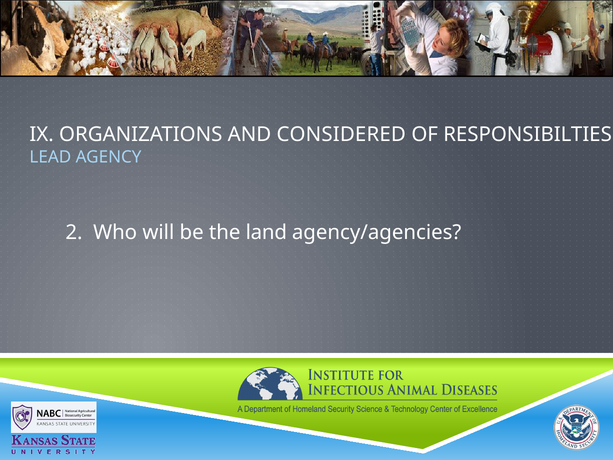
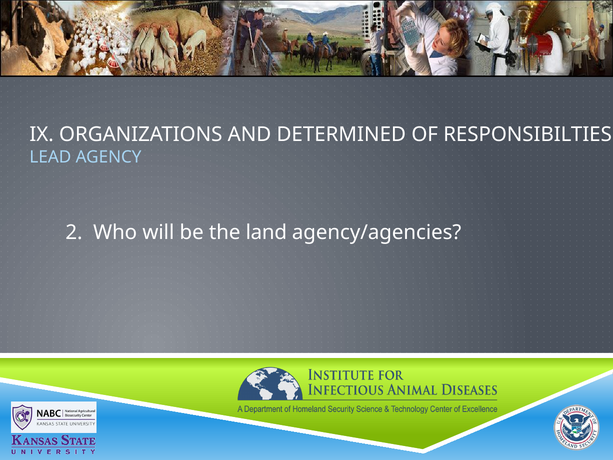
CONSIDERED: CONSIDERED -> DETERMINED (341, 135)
